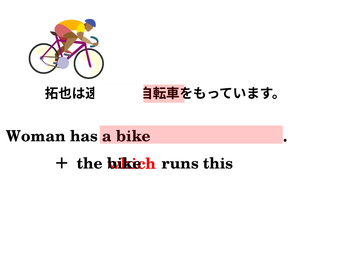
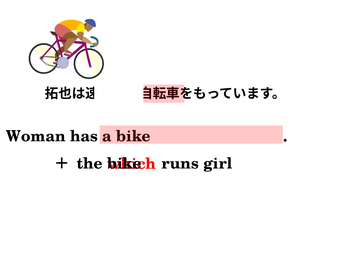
this: this -> girl (218, 164)
